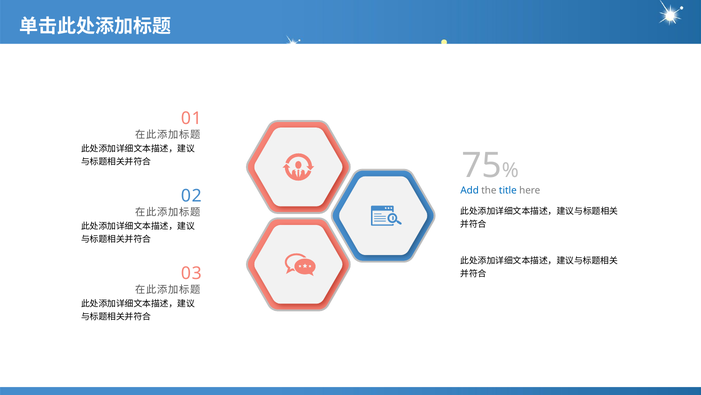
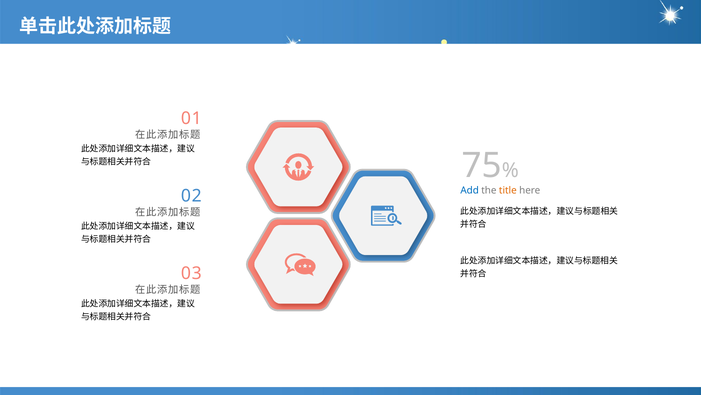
title colour: blue -> orange (508, 190)
